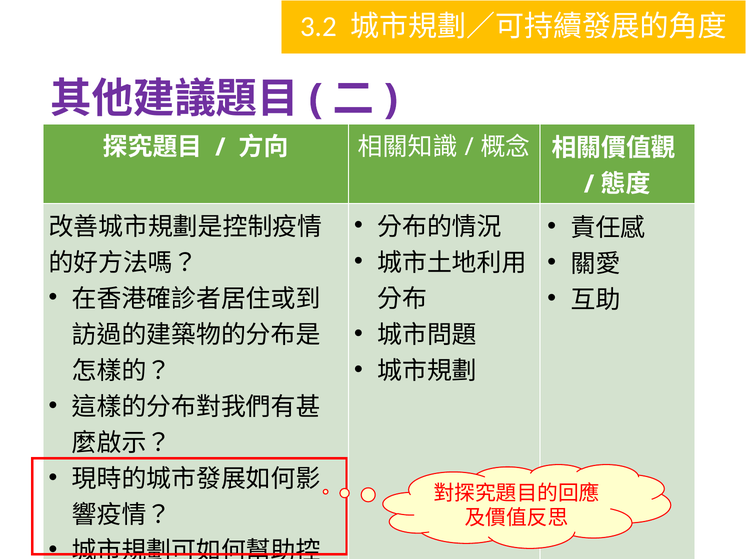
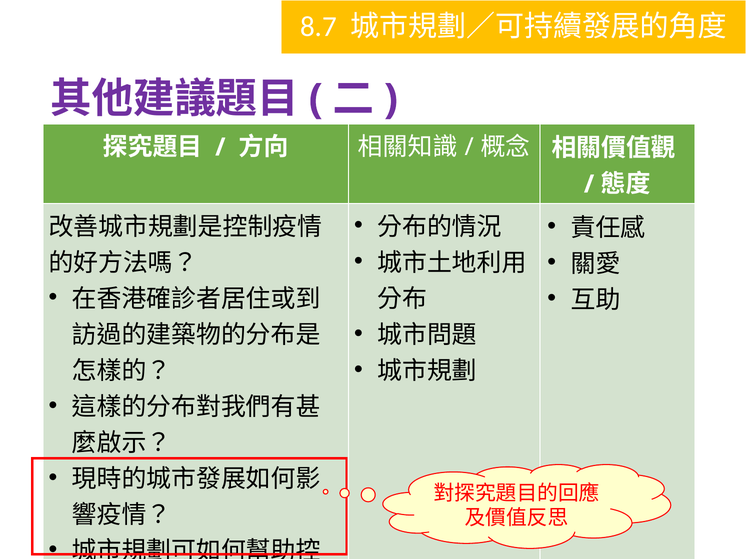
3.2: 3.2 -> 8.7 (318, 27)
